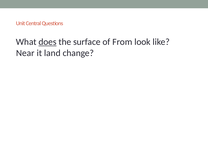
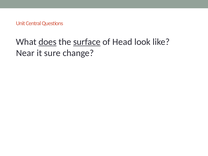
surface underline: none -> present (87, 42)
From: From -> Head (122, 42)
land: land -> sure (52, 53)
